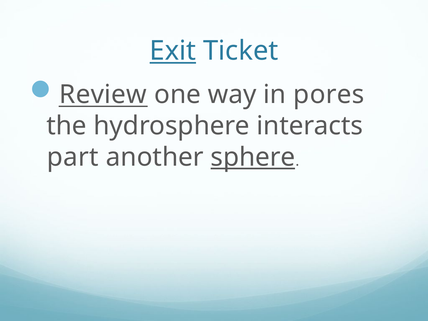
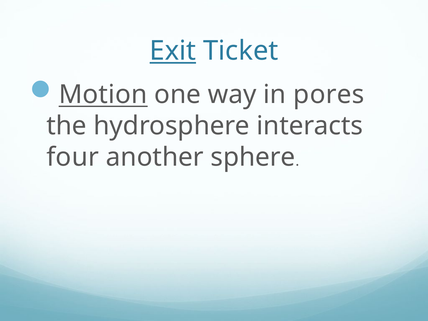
Review: Review -> Motion (103, 95)
part: part -> four (73, 157)
sphere underline: present -> none (253, 157)
